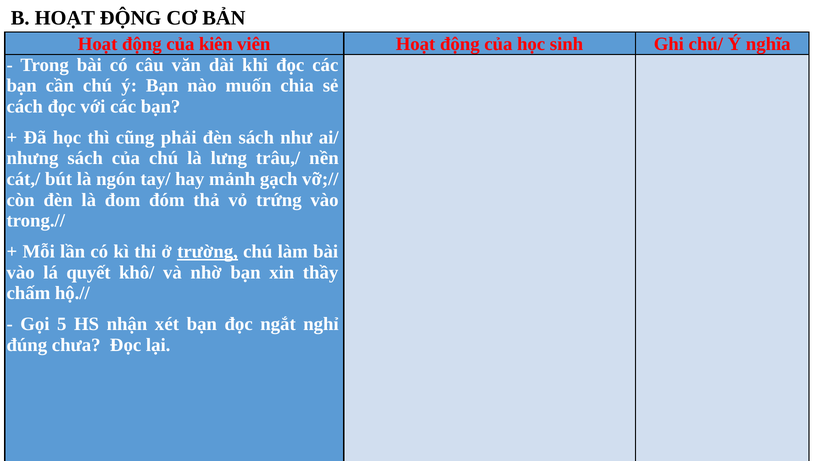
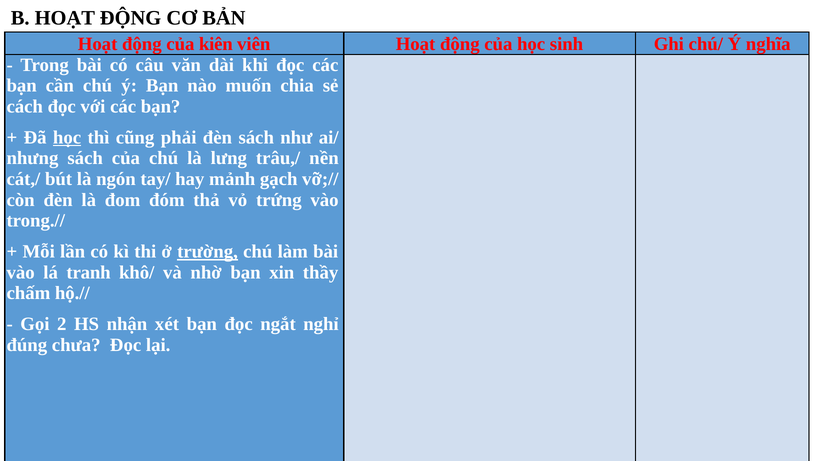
học underline: none -> present (67, 138)
quyết: quyết -> tranh (89, 273)
5: 5 -> 2 (62, 324)
